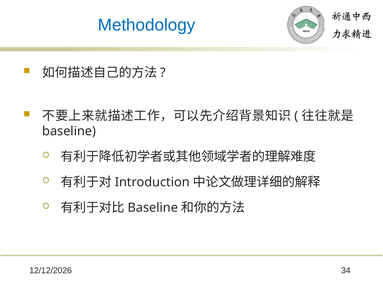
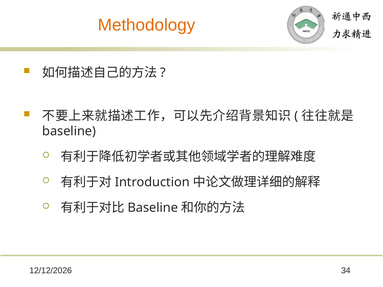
Methodology colour: blue -> orange (147, 25)
